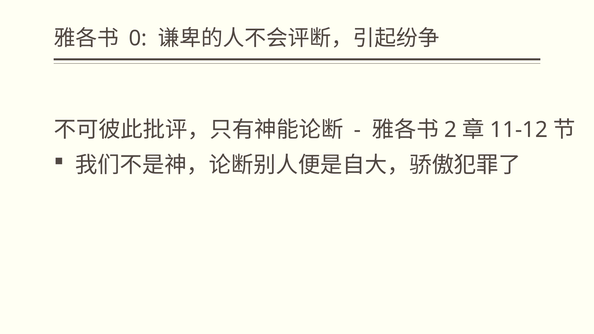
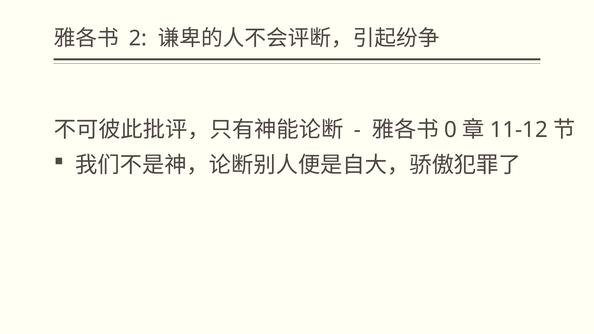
0: 0 -> 2 (138, 38)
2: 2 -> 0 (450, 130)
